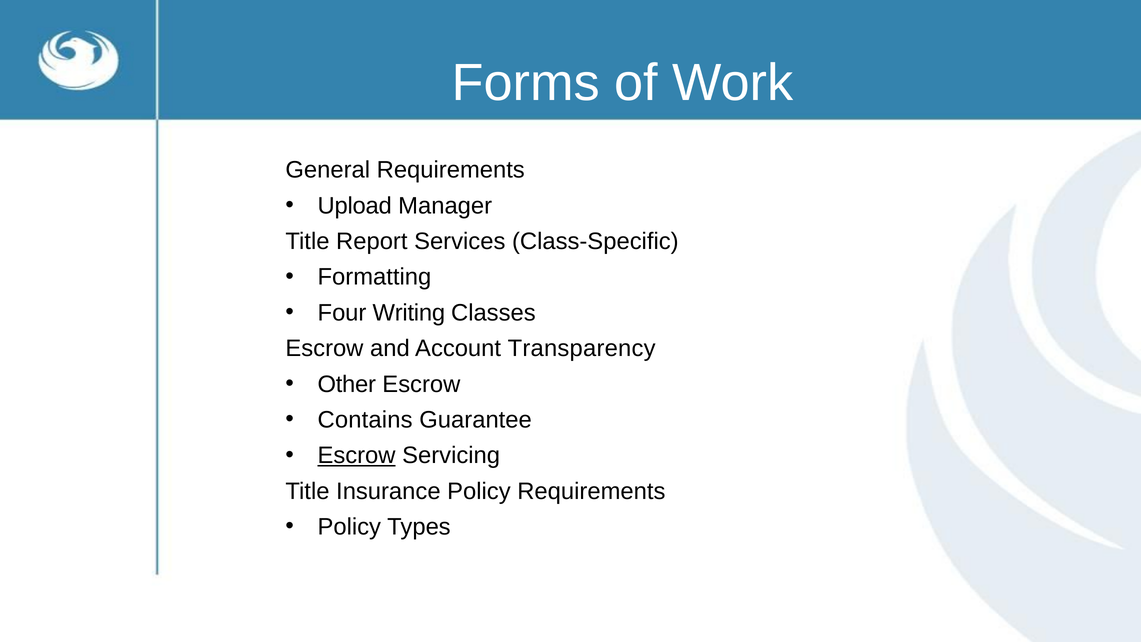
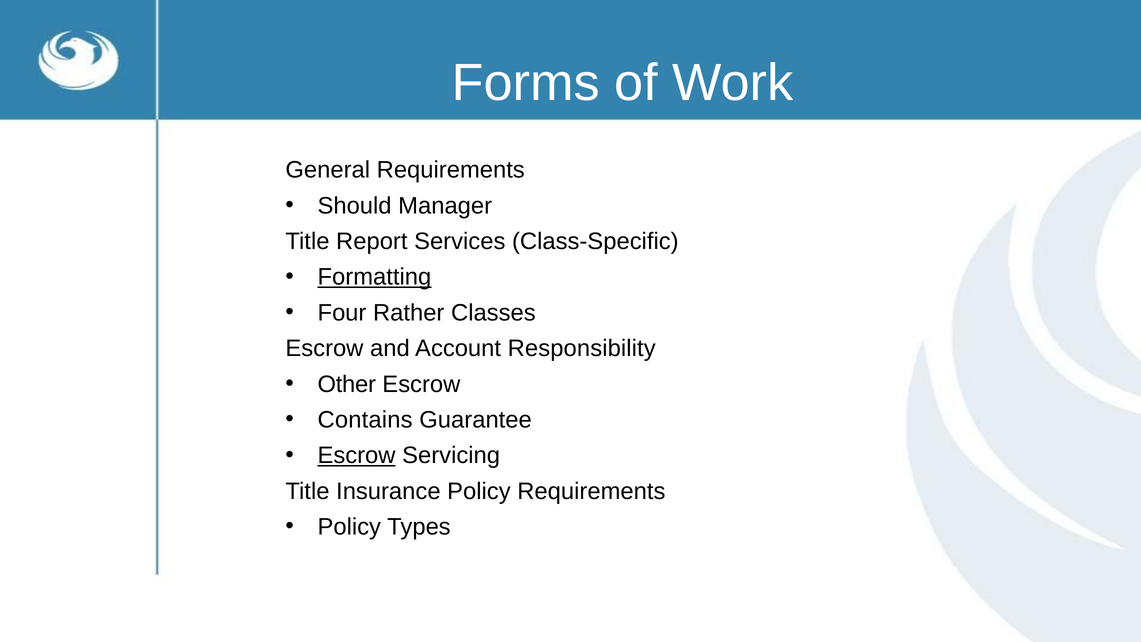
Upload: Upload -> Should (355, 206)
Formatting underline: none -> present (374, 277)
Writing: Writing -> Rather (409, 313)
Transparency: Transparency -> Responsibility (582, 348)
